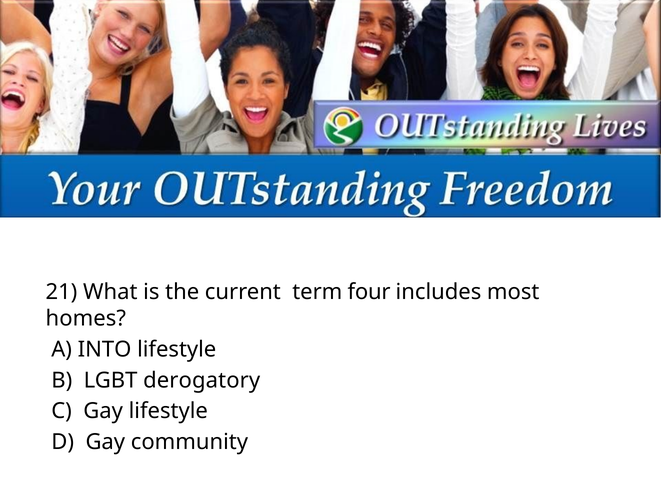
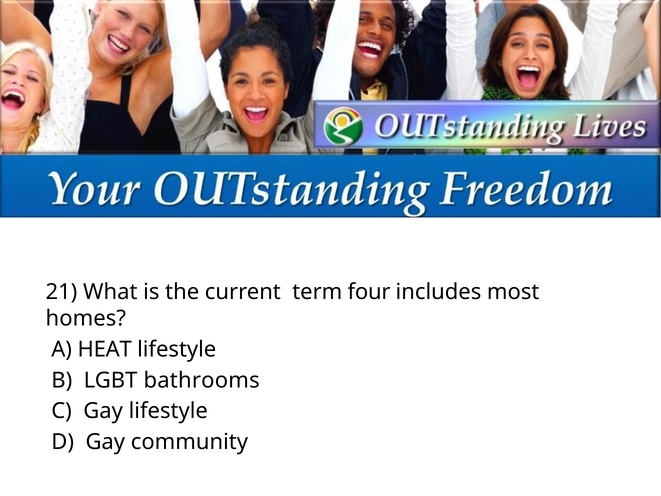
INTO: INTO -> HEAT (105, 349)
derogatory: derogatory -> bathrooms (202, 380)
